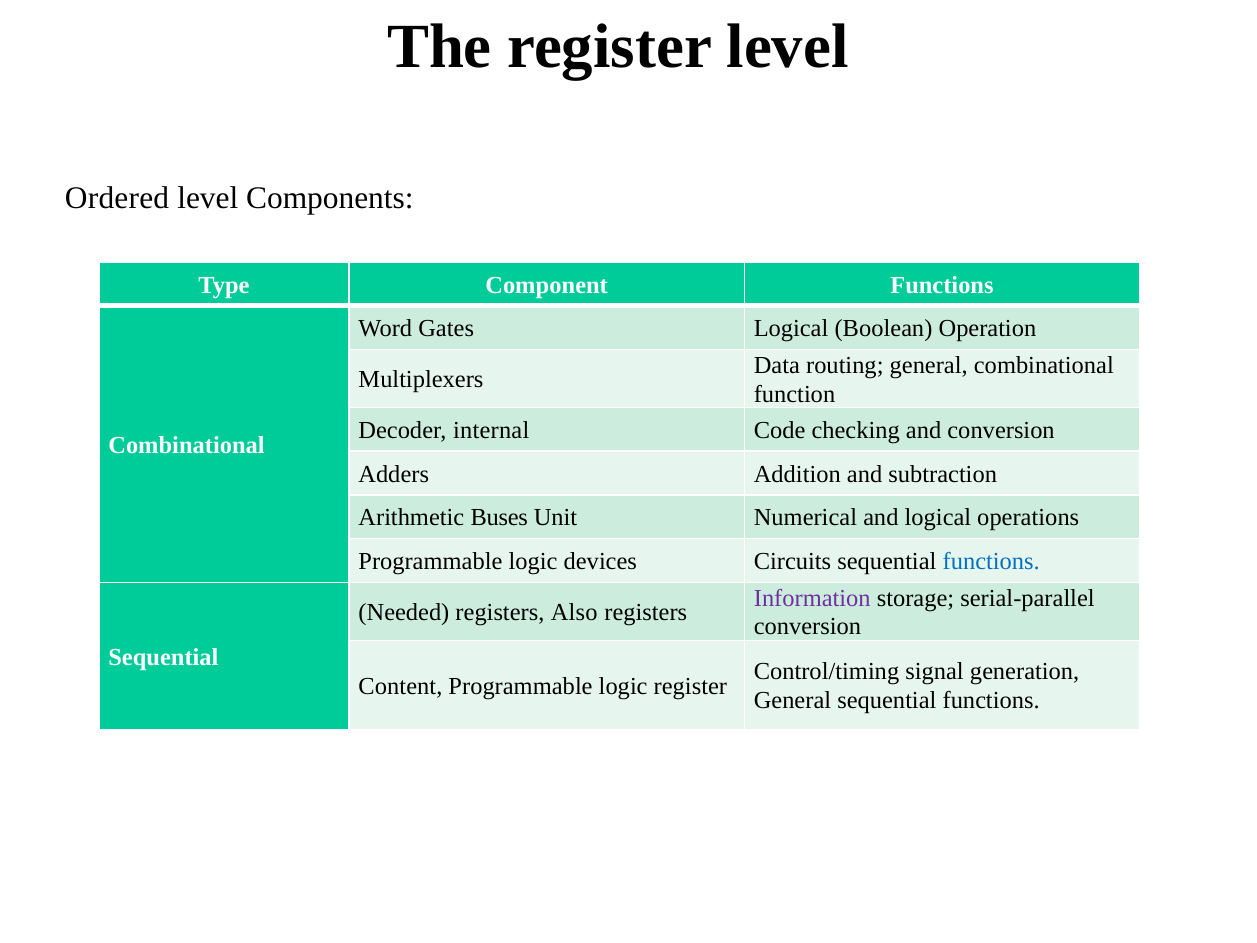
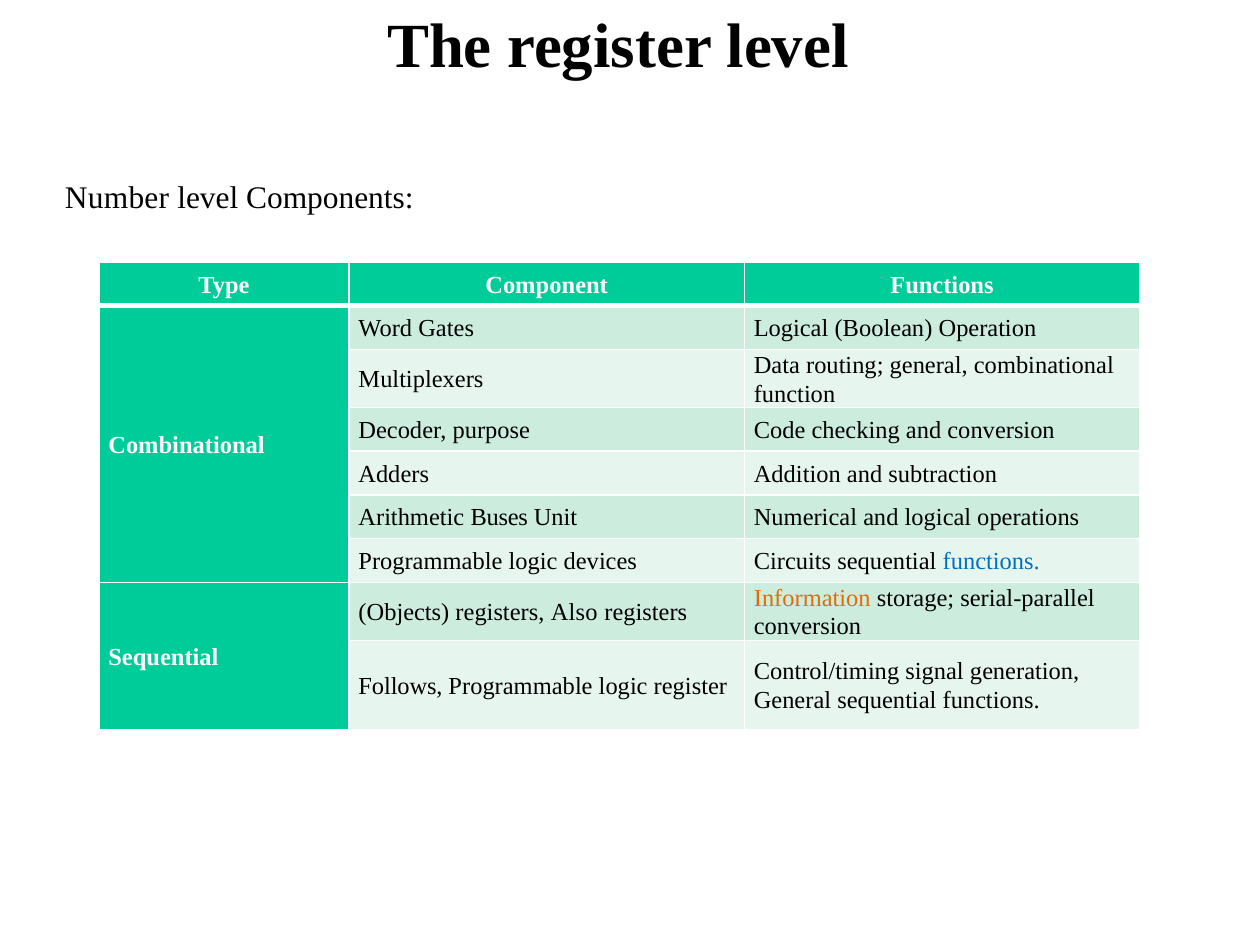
Ordered: Ordered -> Number (117, 198)
internal: internal -> purpose (491, 430)
Information colour: purple -> orange (812, 598)
Needed: Needed -> Objects (404, 612)
Content: Content -> Follows (401, 686)
